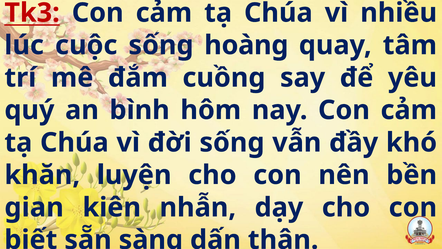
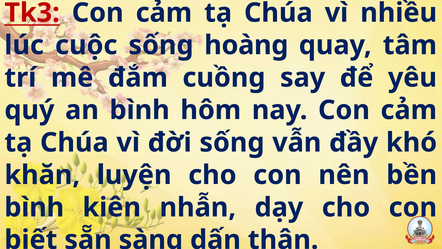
gian: gian -> bình (34, 207)
